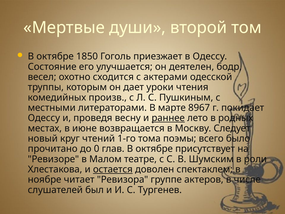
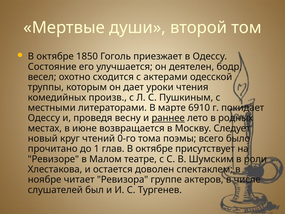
8967: 8967 -> 6910 (199, 108)
1-го: 1-го -> 0-го (127, 138)
0: 0 -> 1 (97, 149)
остается underline: present -> none (113, 169)
